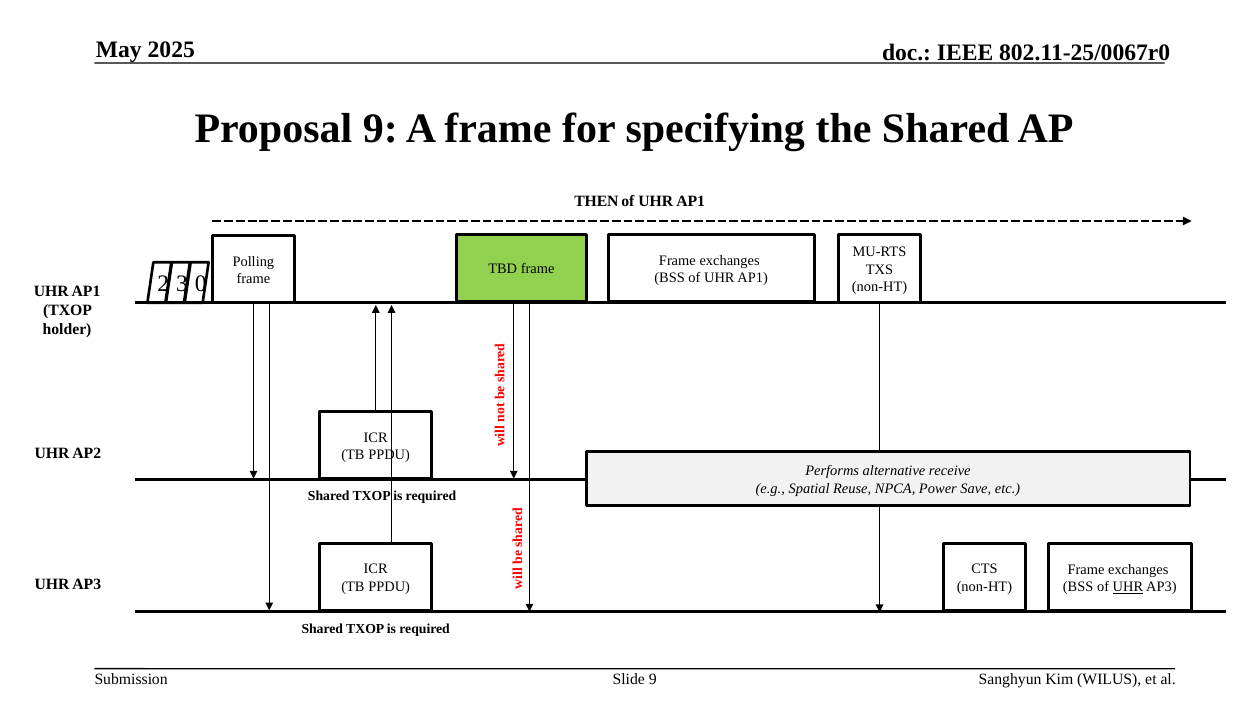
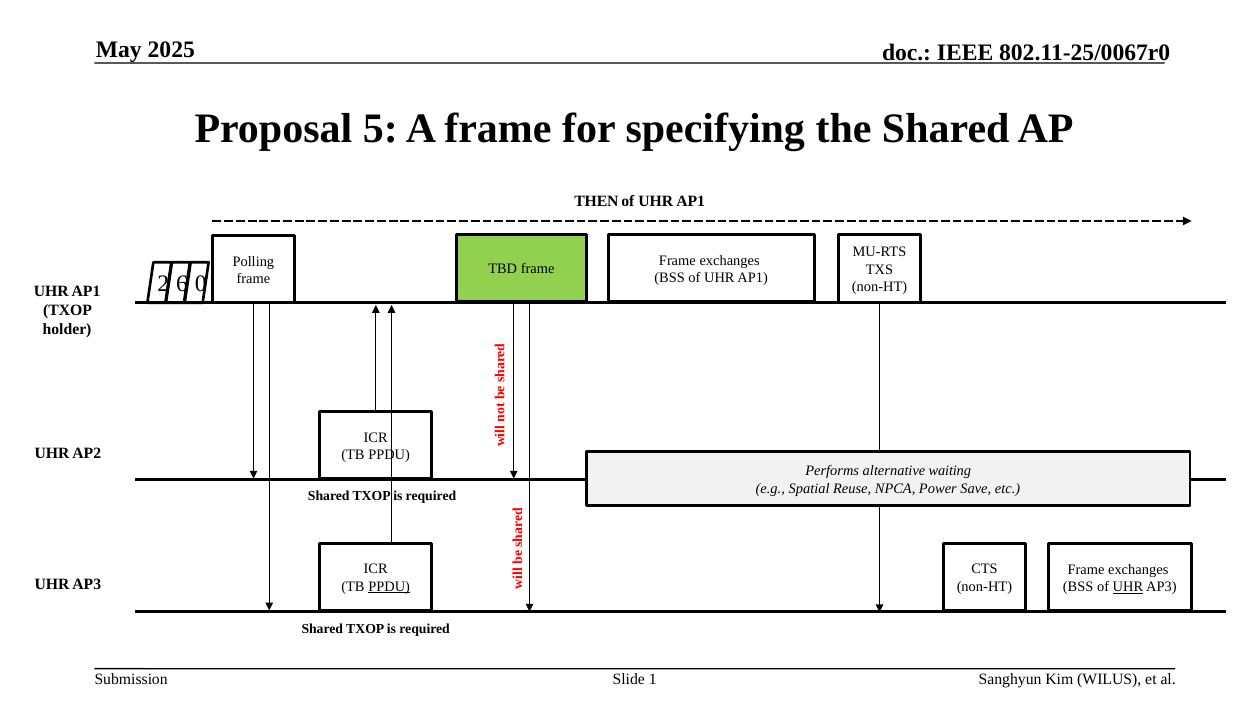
Proposal 9: 9 -> 5 (380, 129)
3: 3 -> 6 (182, 284)
receive: receive -> waiting (950, 471)
PPDU underline: none -> present (389, 587)
Slide 9: 9 -> 1 (653, 679)
